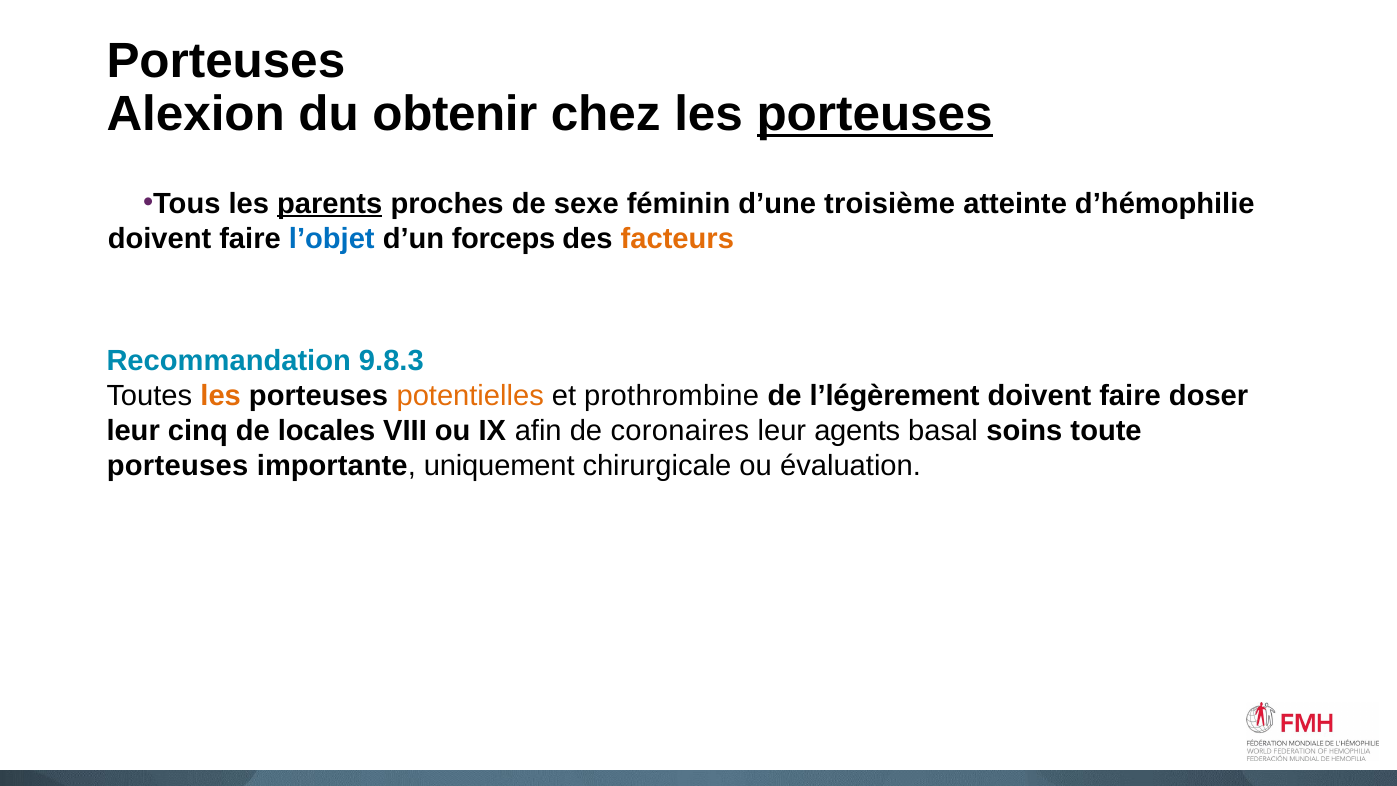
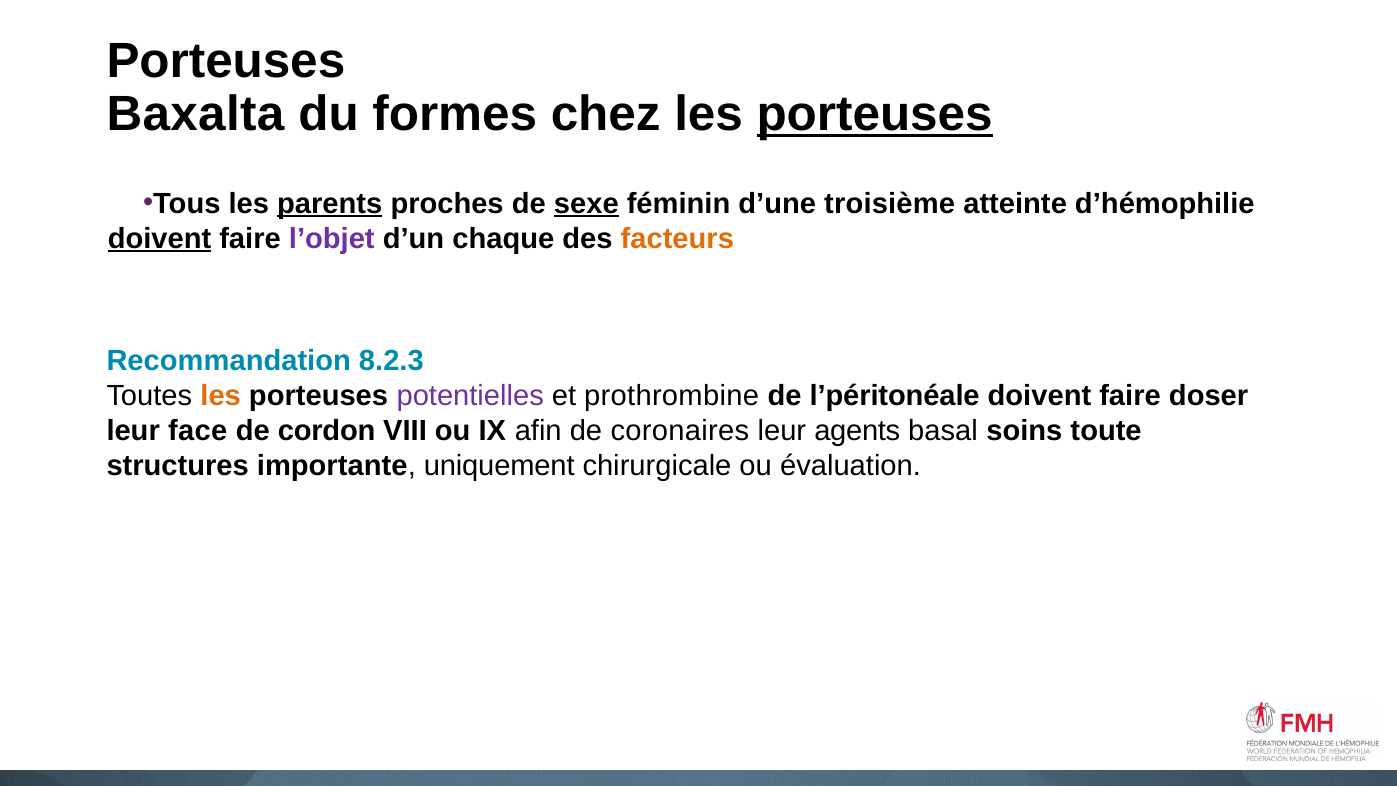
Alexion: Alexion -> Baxalta (195, 115)
obtenir: obtenir -> formes (455, 115)
sexe underline: none -> present (586, 204)
doivent underline: none -> present (160, 239)
l’objet colour: blue -> purple (332, 239)
forceps: forceps -> chaque (503, 239)
9.8.3: 9.8.3 -> 8.2.3 (391, 361)
potentielles colour: orange -> purple (470, 396)
l’légèrement: l’légèrement -> l’péritonéale (895, 396)
cinq: cinq -> face (198, 431)
locales: locales -> cordon (327, 431)
porteuses: porteuses -> structures (178, 466)
